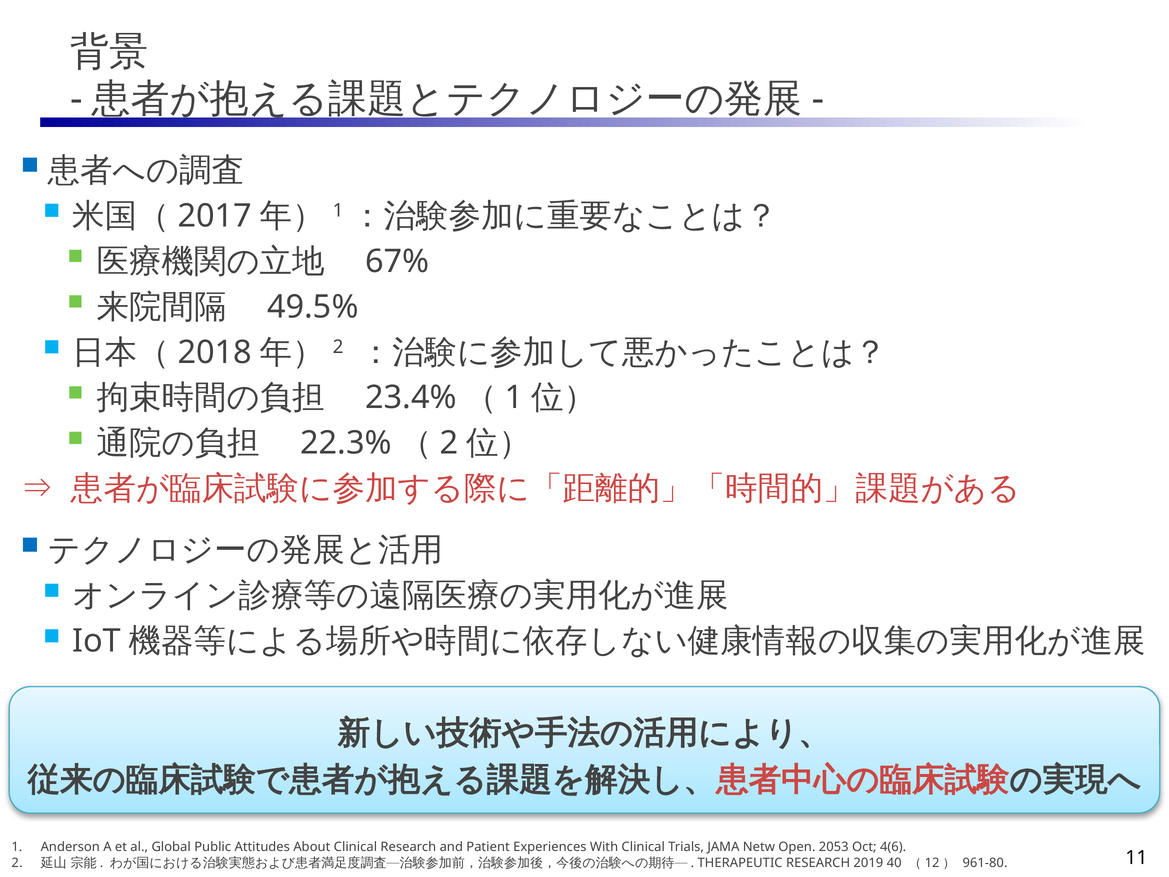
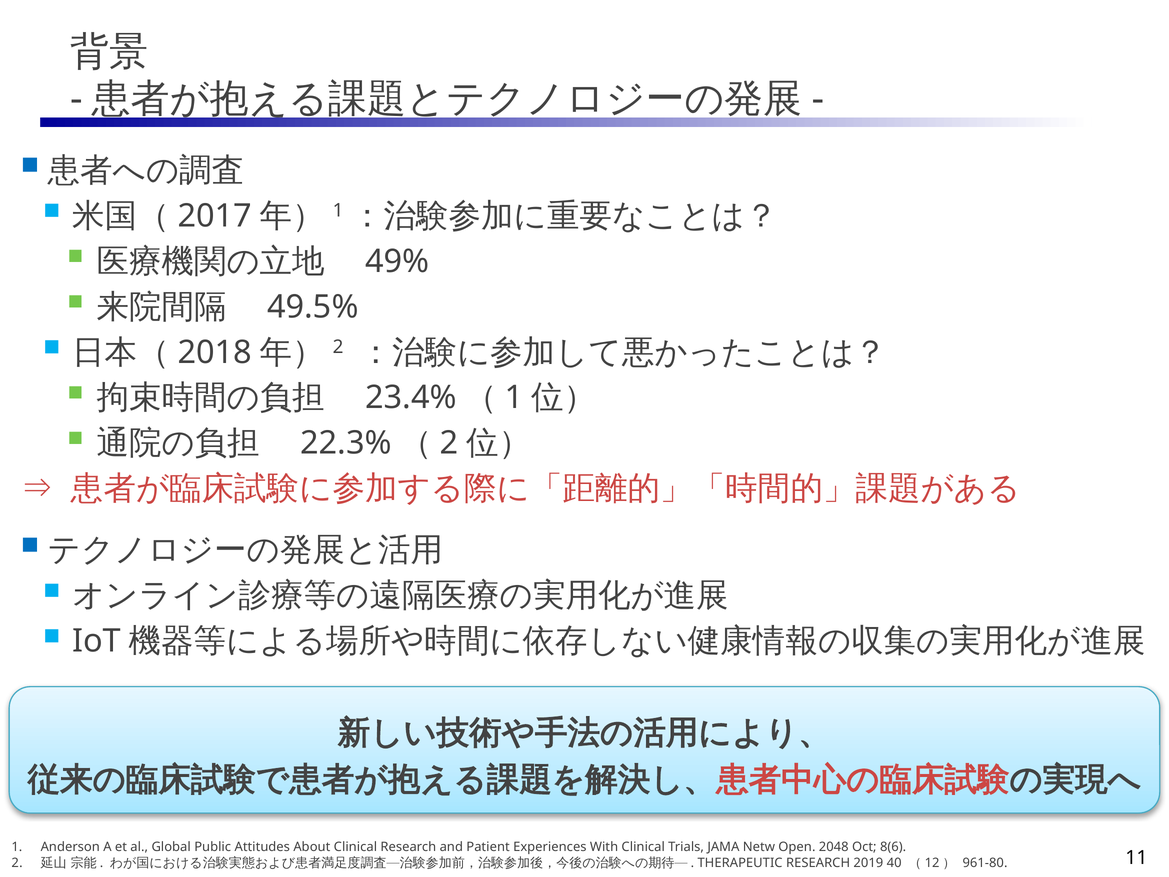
67%: 67% -> 49% (397, 261)
2053: 2053 -> 2048 (834, 847)
4(6: 4(6 -> 8(6 (893, 847)
